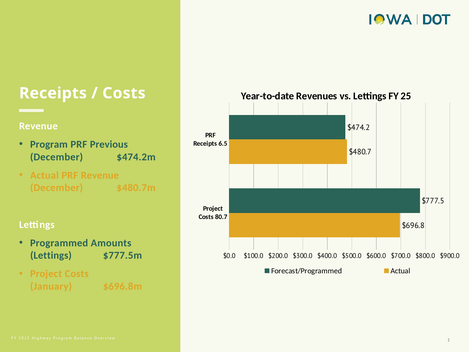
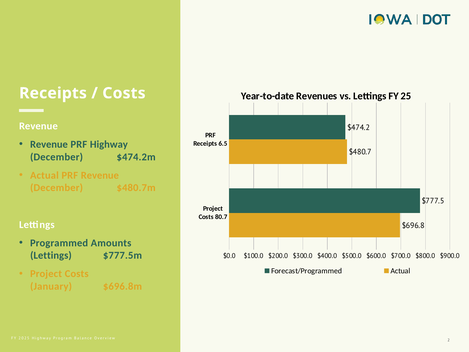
Program: Program -> Revenue (49, 144)
PRF Previous: Previous -> Highway (109, 144)
